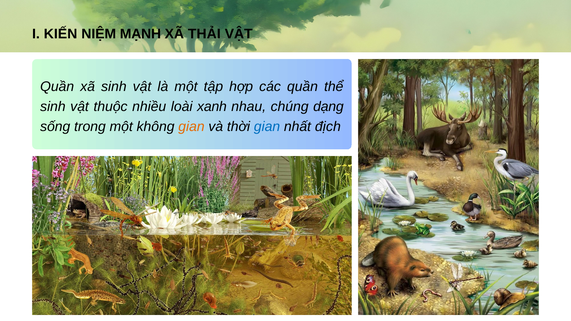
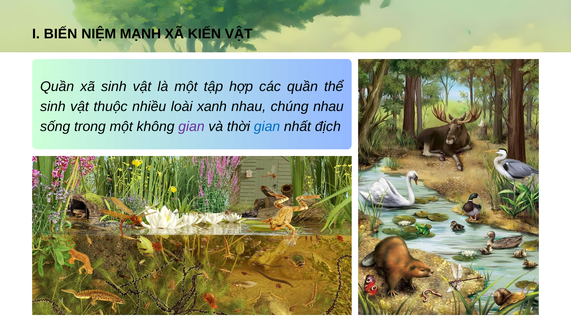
KIẾN: KIẾN -> BIẾN (61, 34)
THẢI: THẢI -> KIẾN (204, 34)
chúng dạng: dạng -> nhau (328, 107)
gian colour: orange -> purple (191, 127)
